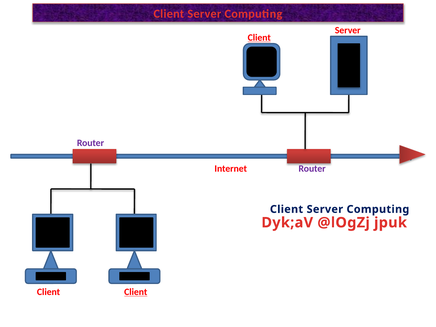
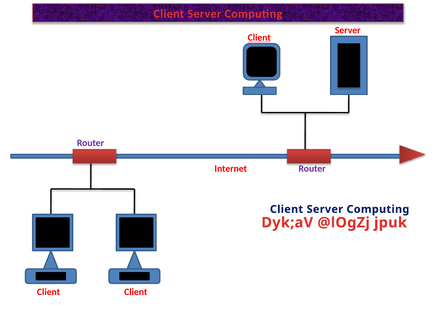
Client underline: present -> none (136, 292)
